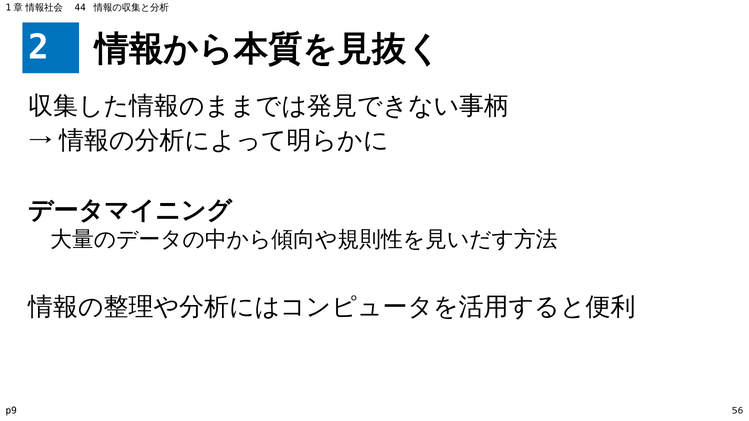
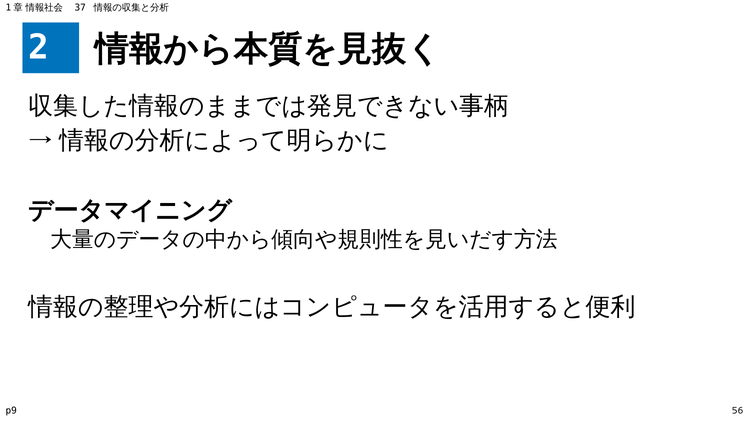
44: 44 -> 37 (80, 8)
